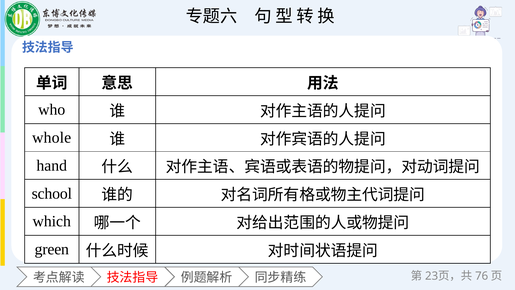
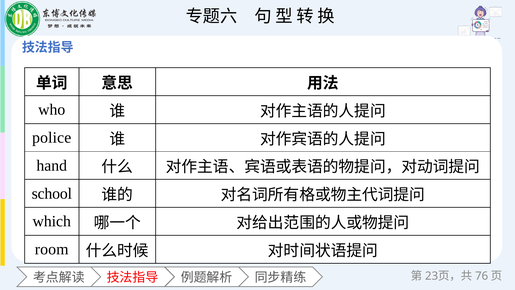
whole: whole -> police (52, 137)
green: green -> room (52, 249)
